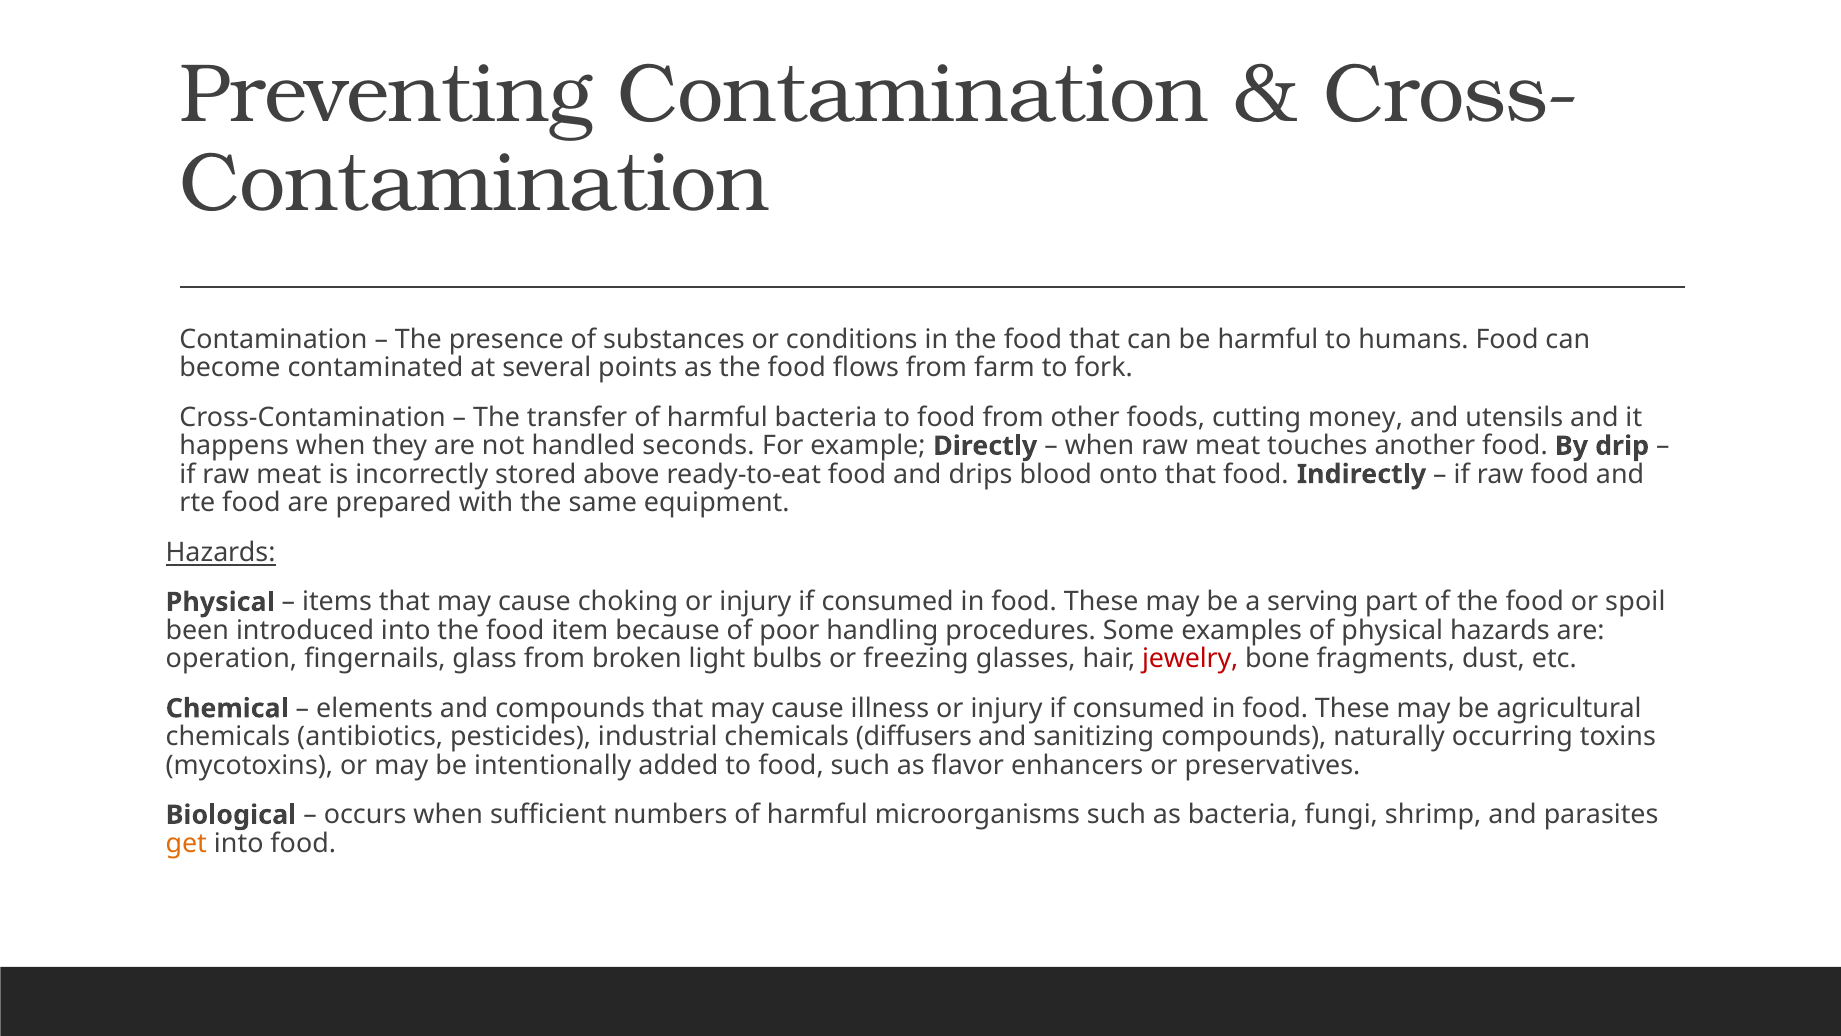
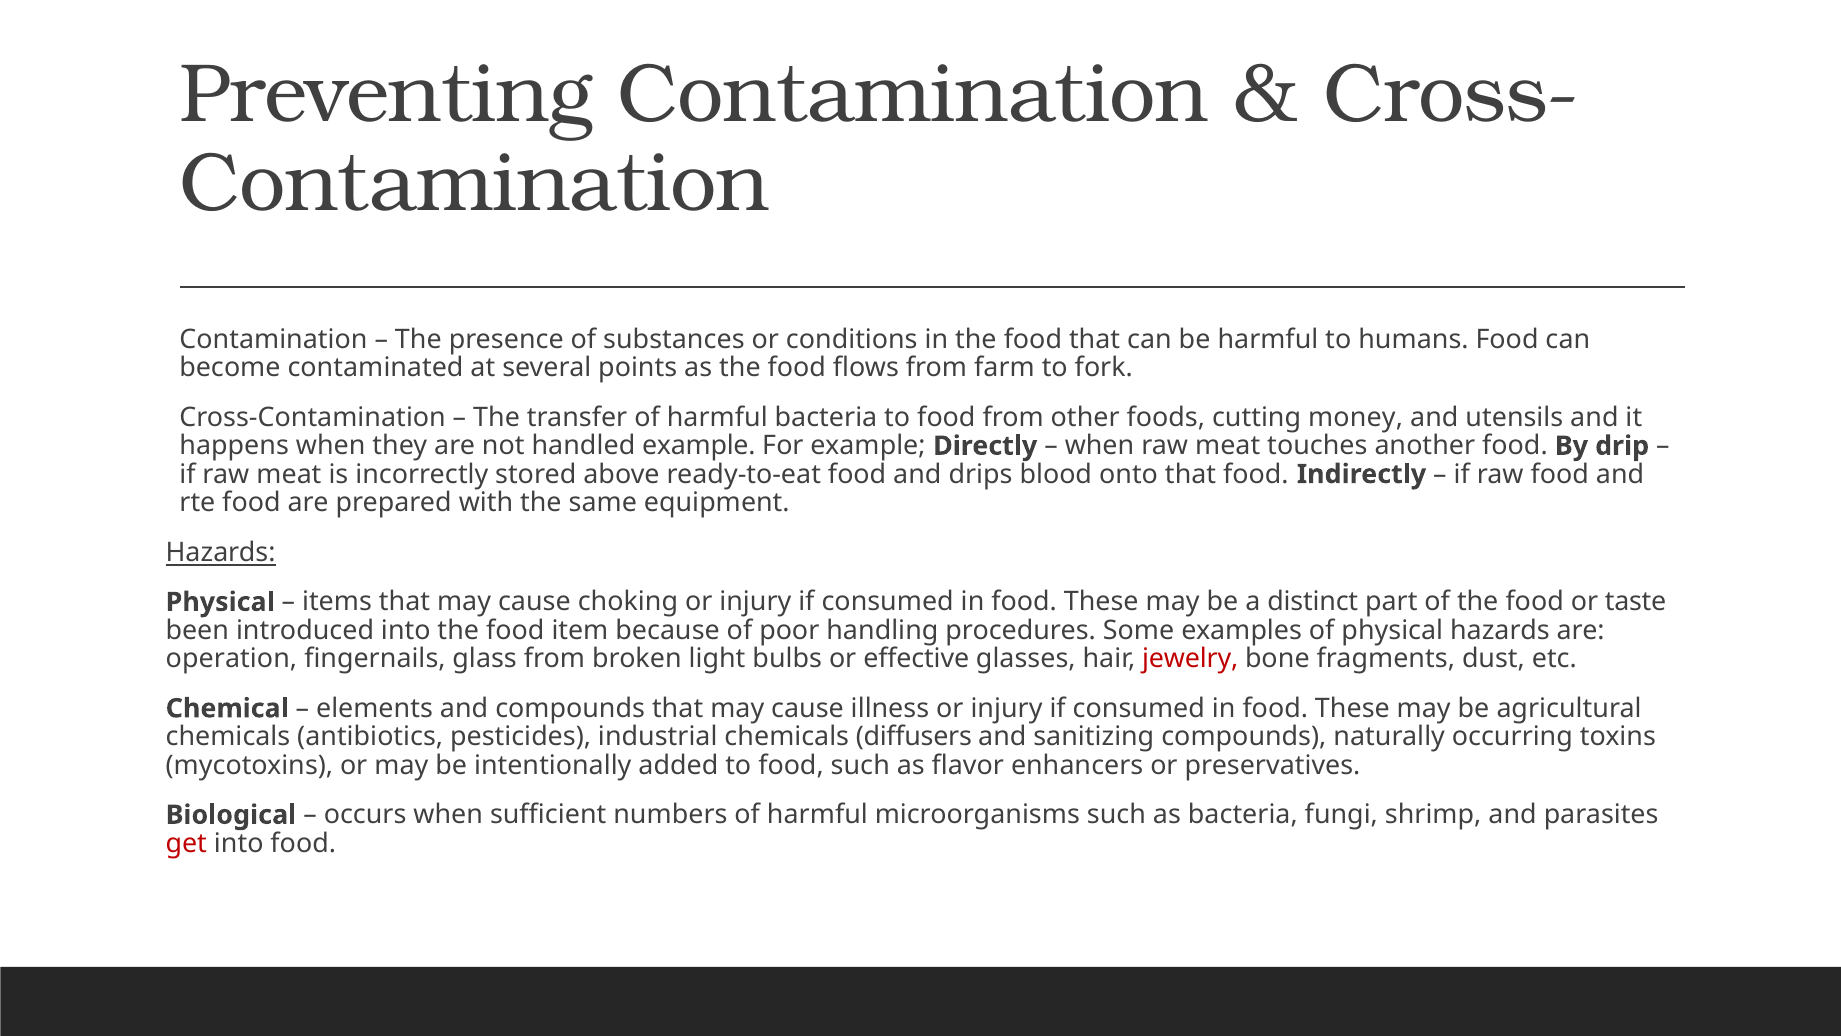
handled seconds: seconds -> example (699, 446)
serving: serving -> distinct (1313, 602)
spoil: spoil -> taste (1636, 602)
freezing: freezing -> effective (916, 658)
get colour: orange -> red (186, 843)
